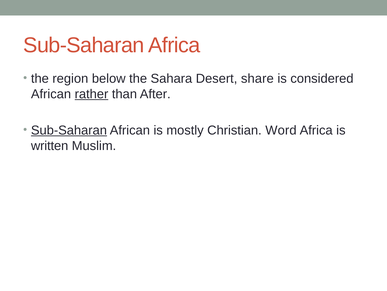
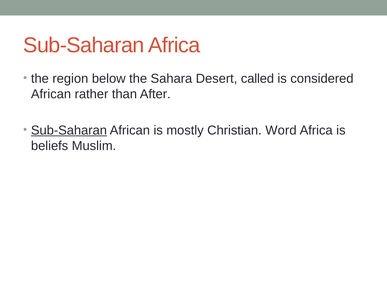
share: share -> called (257, 78)
rather underline: present -> none (91, 94)
written: written -> beliefs (50, 145)
